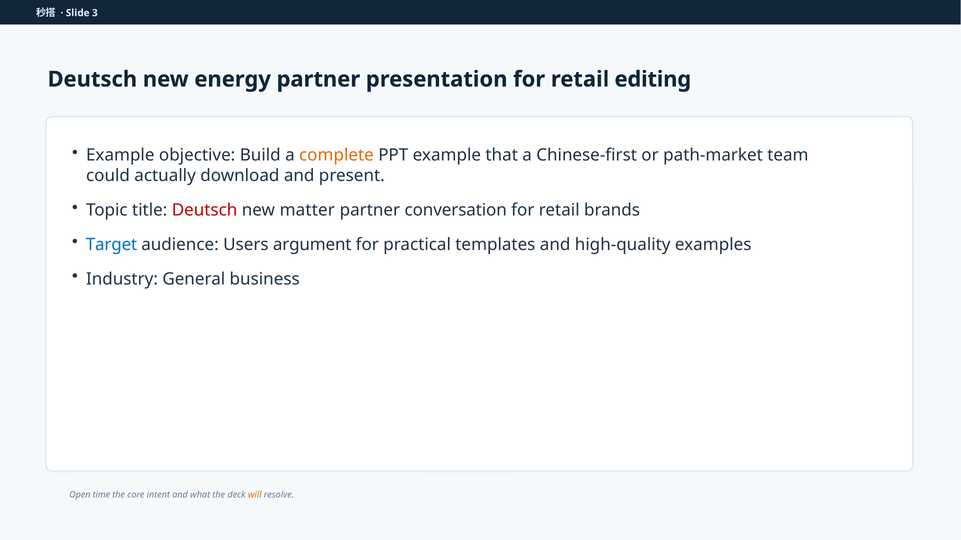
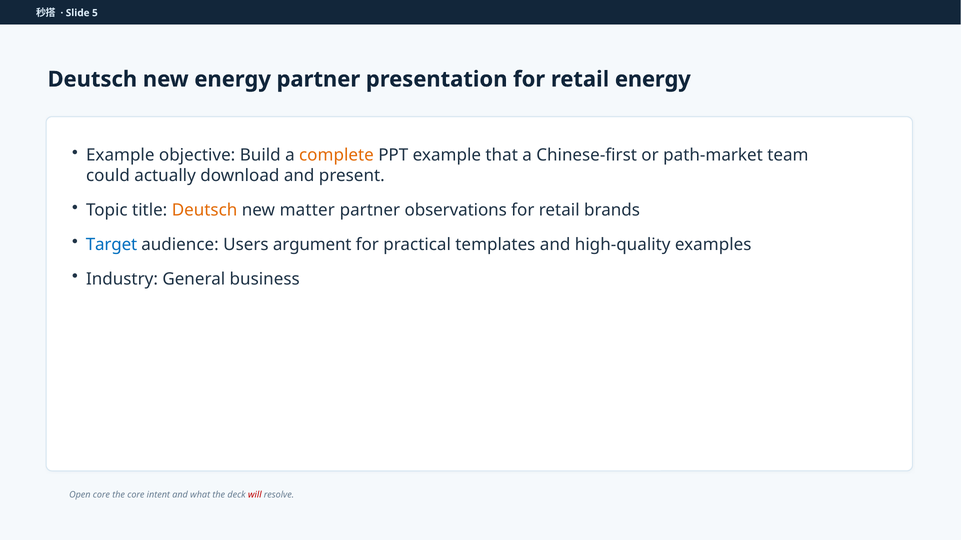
3: 3 -> 5 (95, 13)
retail editing: editing -> energy (653, 79)
Deutsch colour: red -> orange (205, 210)
conversation: conversation -> observations (456, 210)
Open time: time -> core (101, 495)
will colour: orange -> red (255, 495)
